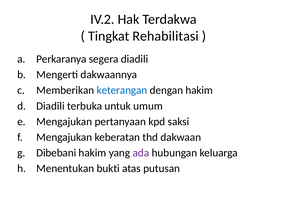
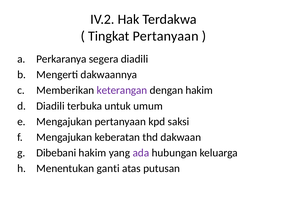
Tingkat Rehabilitasi: Rehabilitasi -> Pertanyaan (166, 36)
keterangan colour: blue -> purple (122, 90)
bukti: bukti -> ganti (108, 169)
